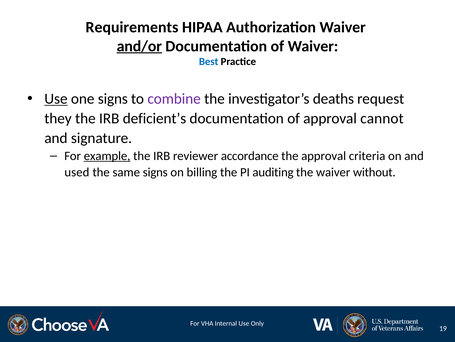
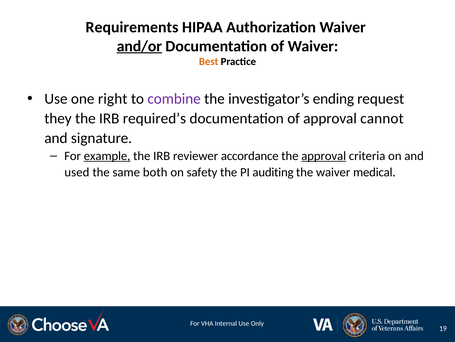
Best colour: blue -> orange (209, 62)
Use underline: present -> none (56, 99)
one signs: signs -> right (113, 99)
deaths: deaths -> ending (333, 99)
deficient’s: deficient’s -> required’s (154, 118)
approval underline: none -> present (324, 156)
same signs: signs -> both (155, 172)
billing: billing -> safety (202, 172)
without: without -> medical (374, 172)
